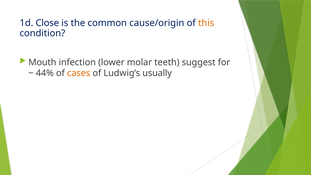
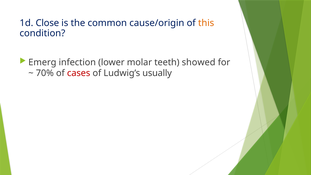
Mouth: Mouth -> Emerg (42, 62)
suggest: suggest -> showed (199, 62)
44%: 44% -> 70% (45, 73)
cases colour: orange -> red (79, 73)
